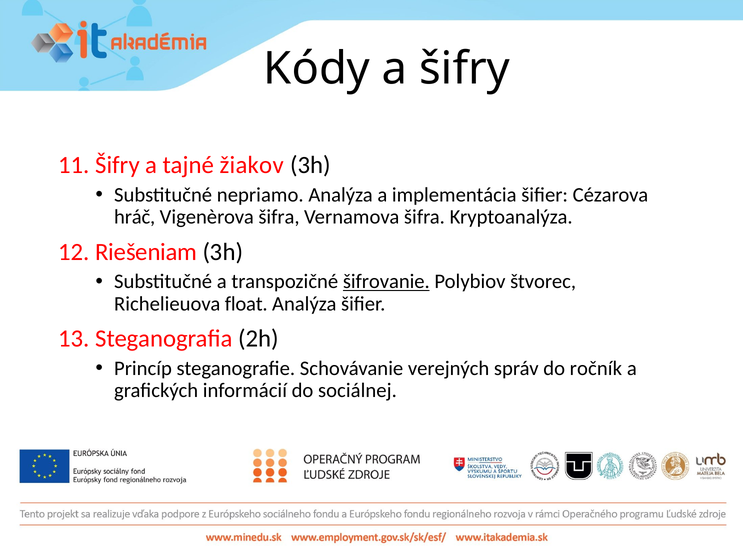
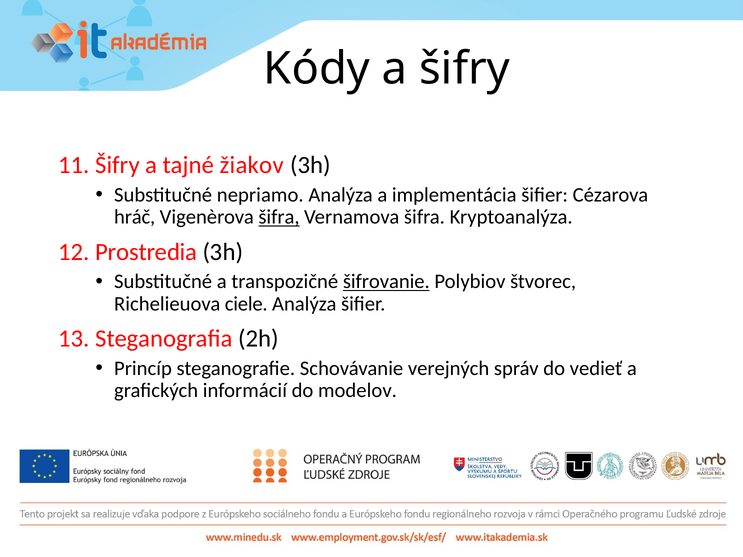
šifra underline: none -> present (279, 217)
Riešeniam: Riešeniam -> Prostredia (146, 252)
float: float -> ciele (246, 304)
ročník: ročník -> vedieť (596, 368)
sociálnej: sociálnej -> modelov (357, 391)
